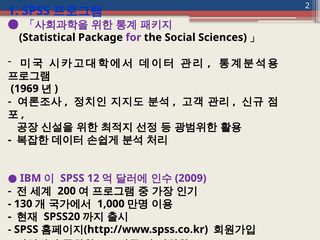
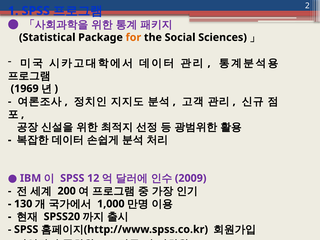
for colour: purple -> orange (133, 37)
